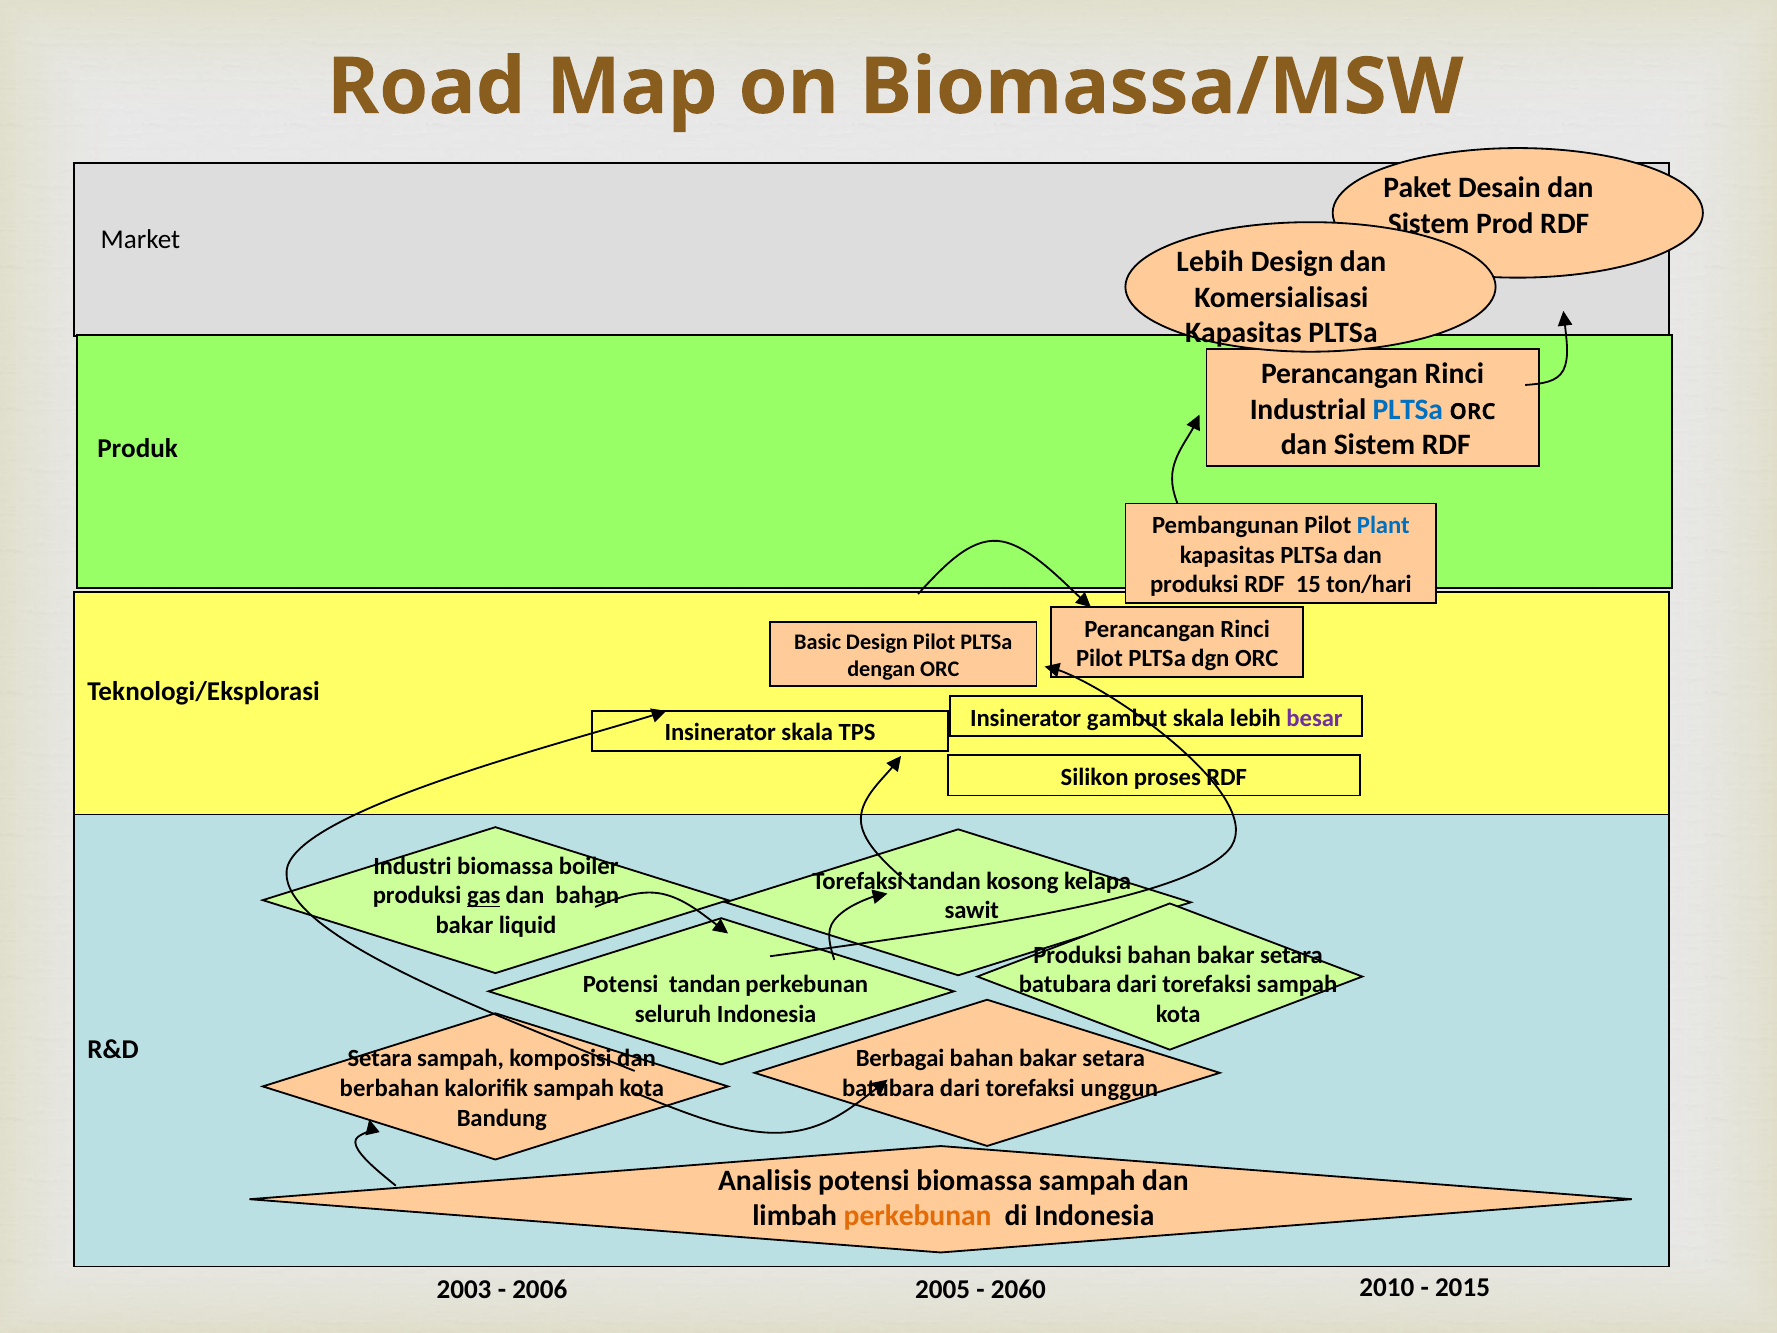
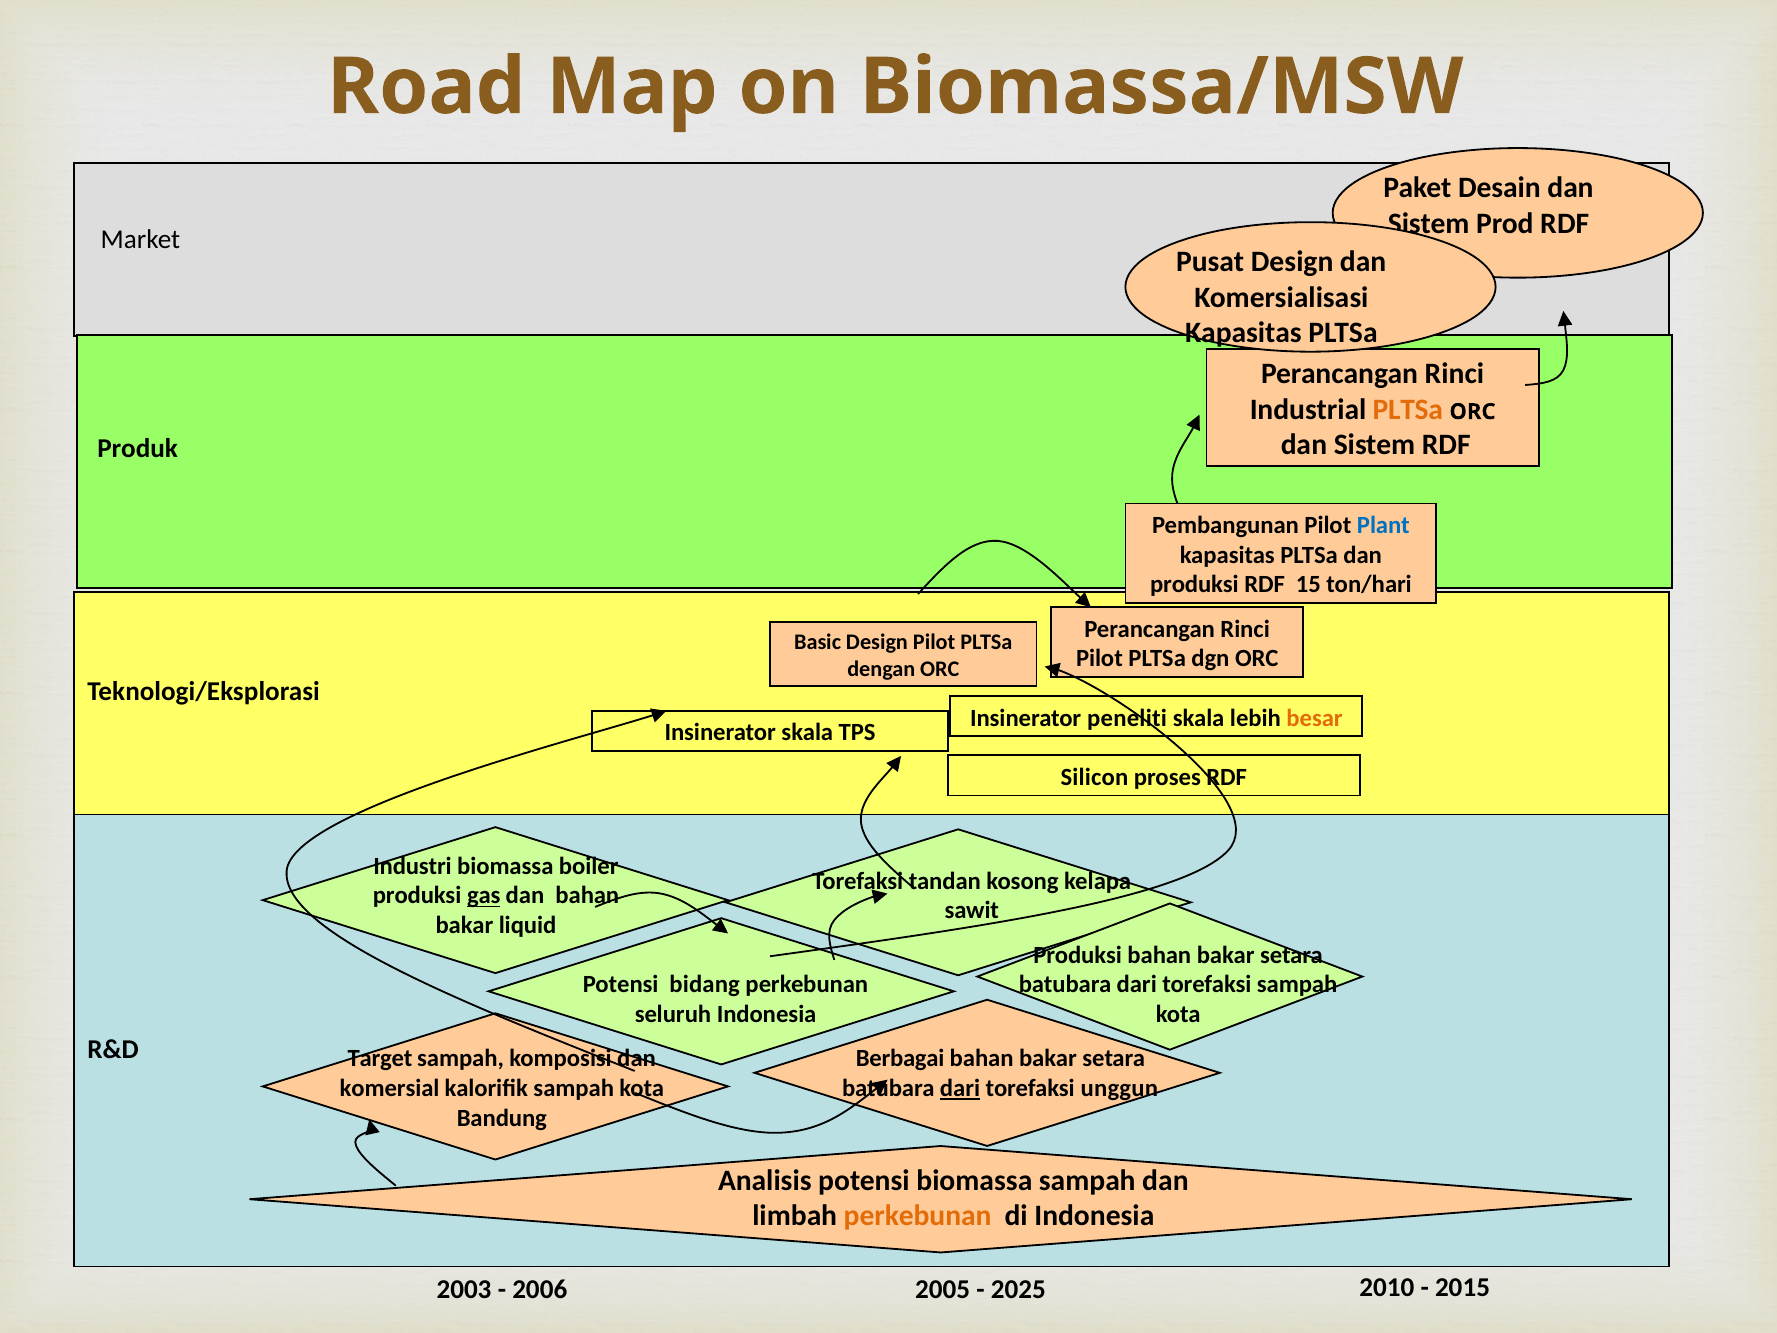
Lebih: Lebih -> Pusat (1210, 262)
PLTSa colour: blue -> orange (1408, 409)
gambut: gambut -> peneliti (1127, 718)
besar colour: purple -> orange (1315, 718)
Silikon: Silikon -> Silicon (1094, 777)
Potensi tandan: tandan -> bidang (705, 984)
Setara: Setara -> Target (380, 1058)
berbahan: berbahan -> komersial (390, 1088)
dari underline: none -> present (960, 1088)
2060: 2060 -> 2025 (1018, 1289)
